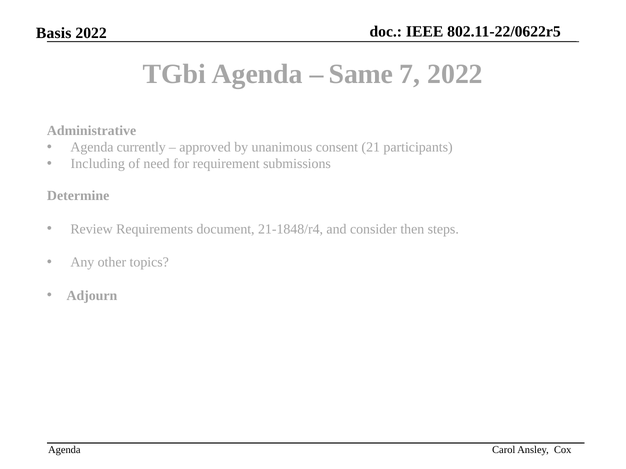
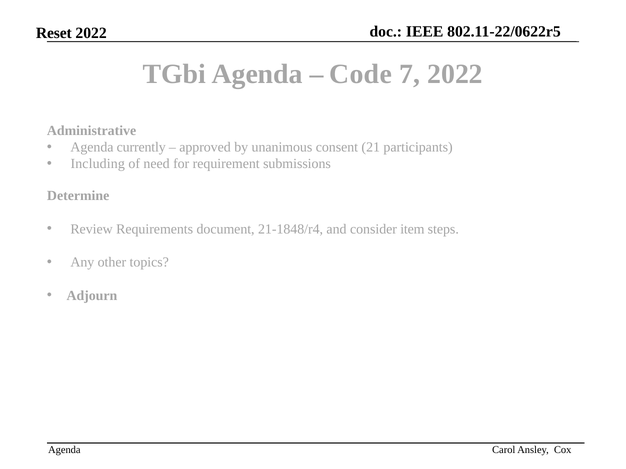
Basis: Basis -> Reset (54, 33)
Same: Same -> Code (361, 74)
then: then -> item (412, 229)
